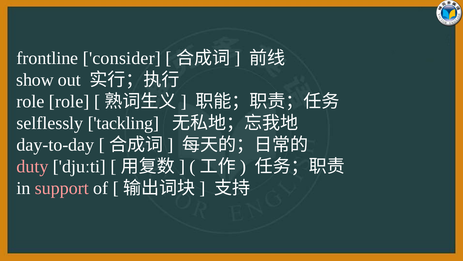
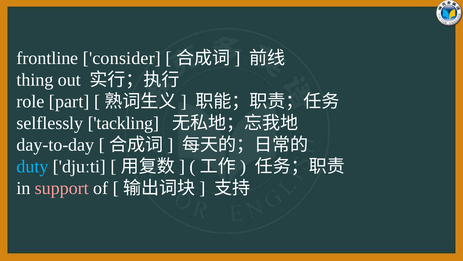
show: show -> thing (35, 80)
role role: role -> part (69, 101)
duty colour: pink -> light blue (32, 166)
